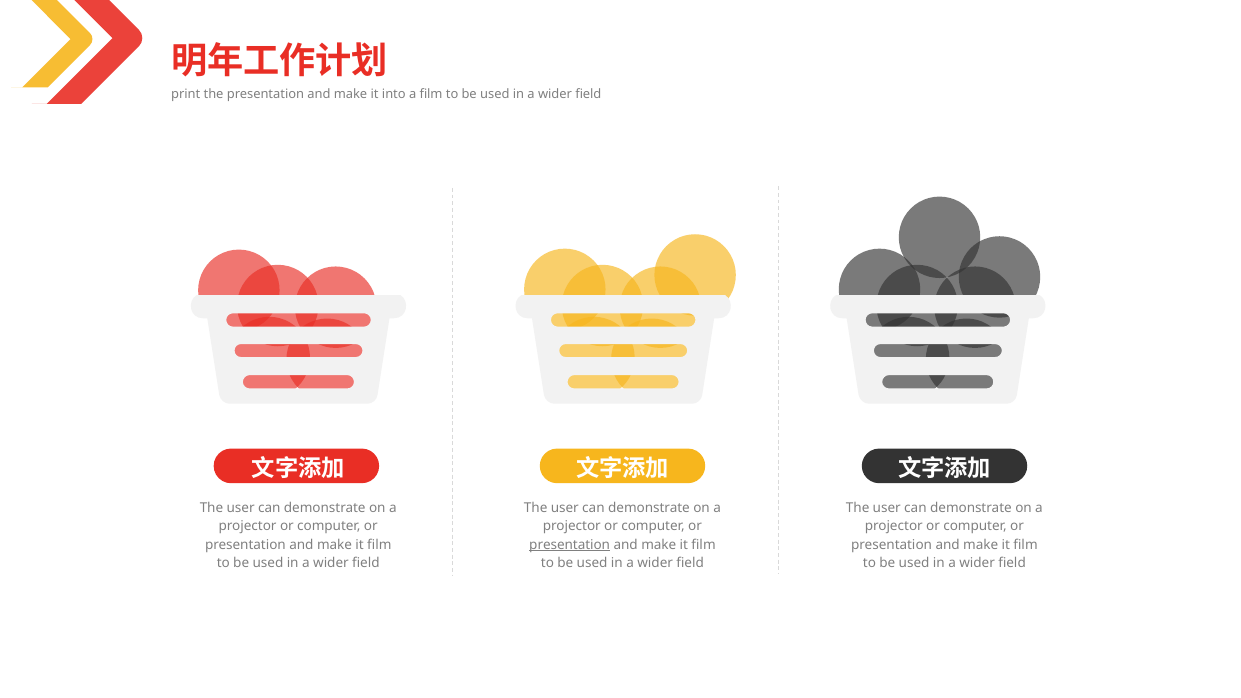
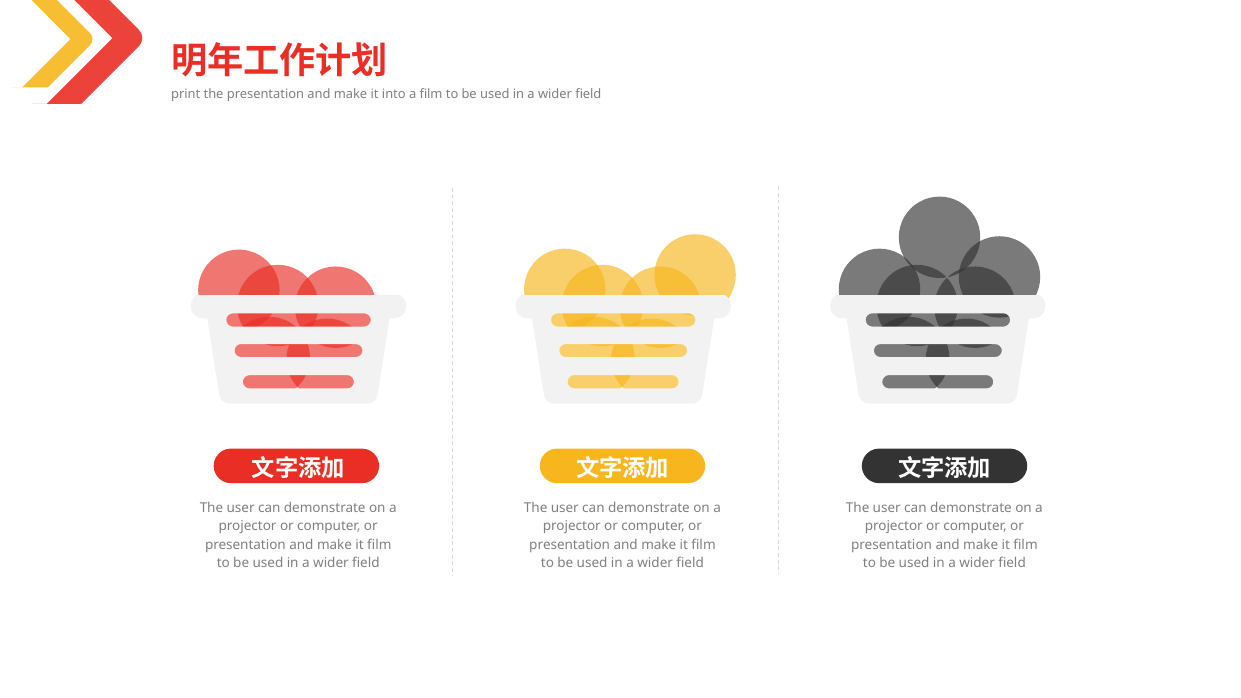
presentation underline: present -> none (570, 545)
